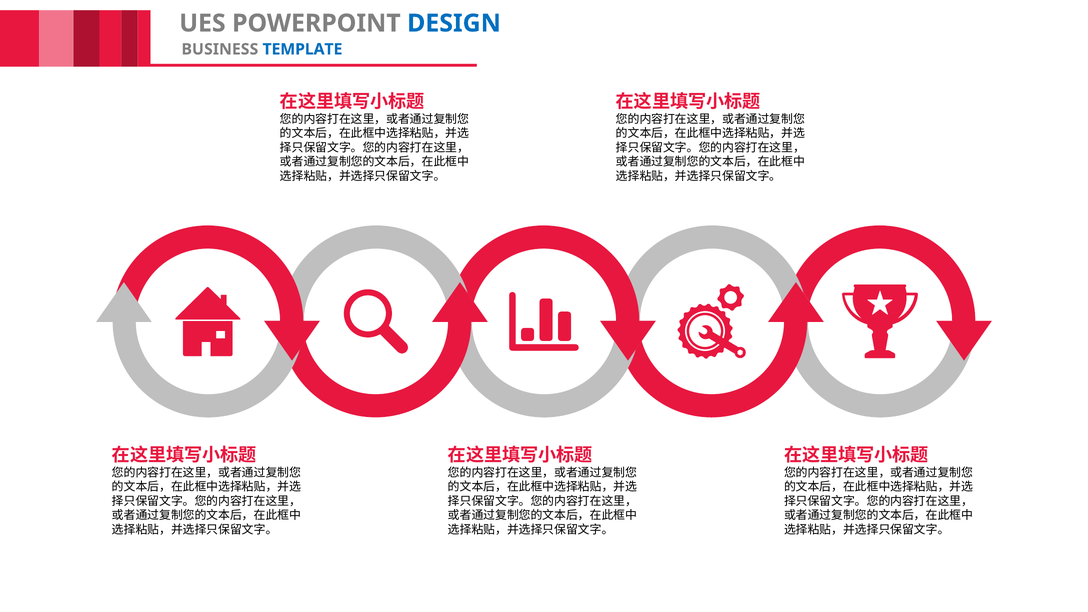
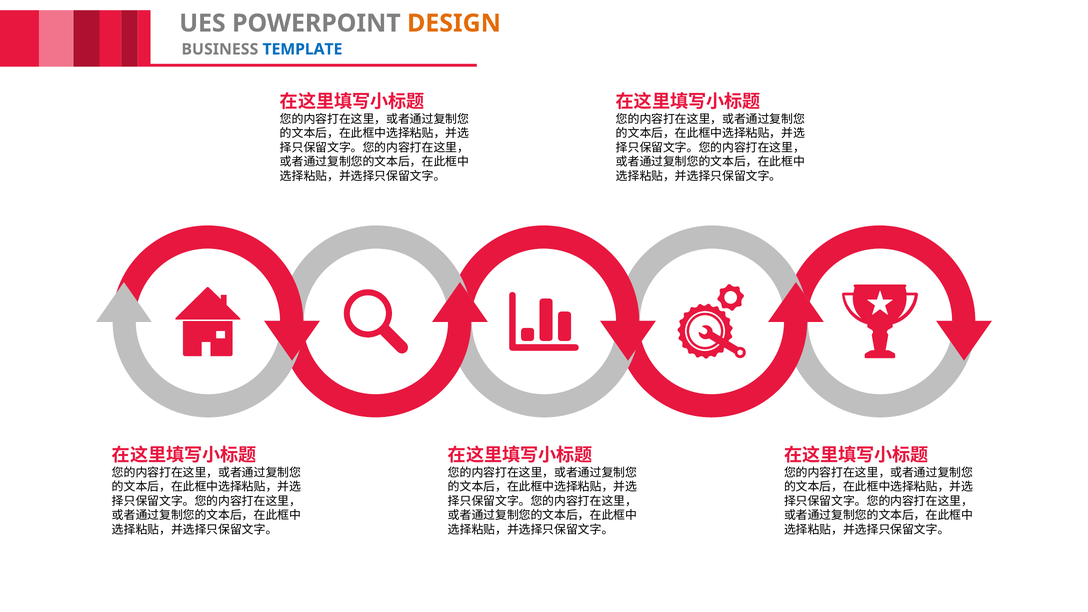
DESIGN colour: blue -> orange (454, 23)
